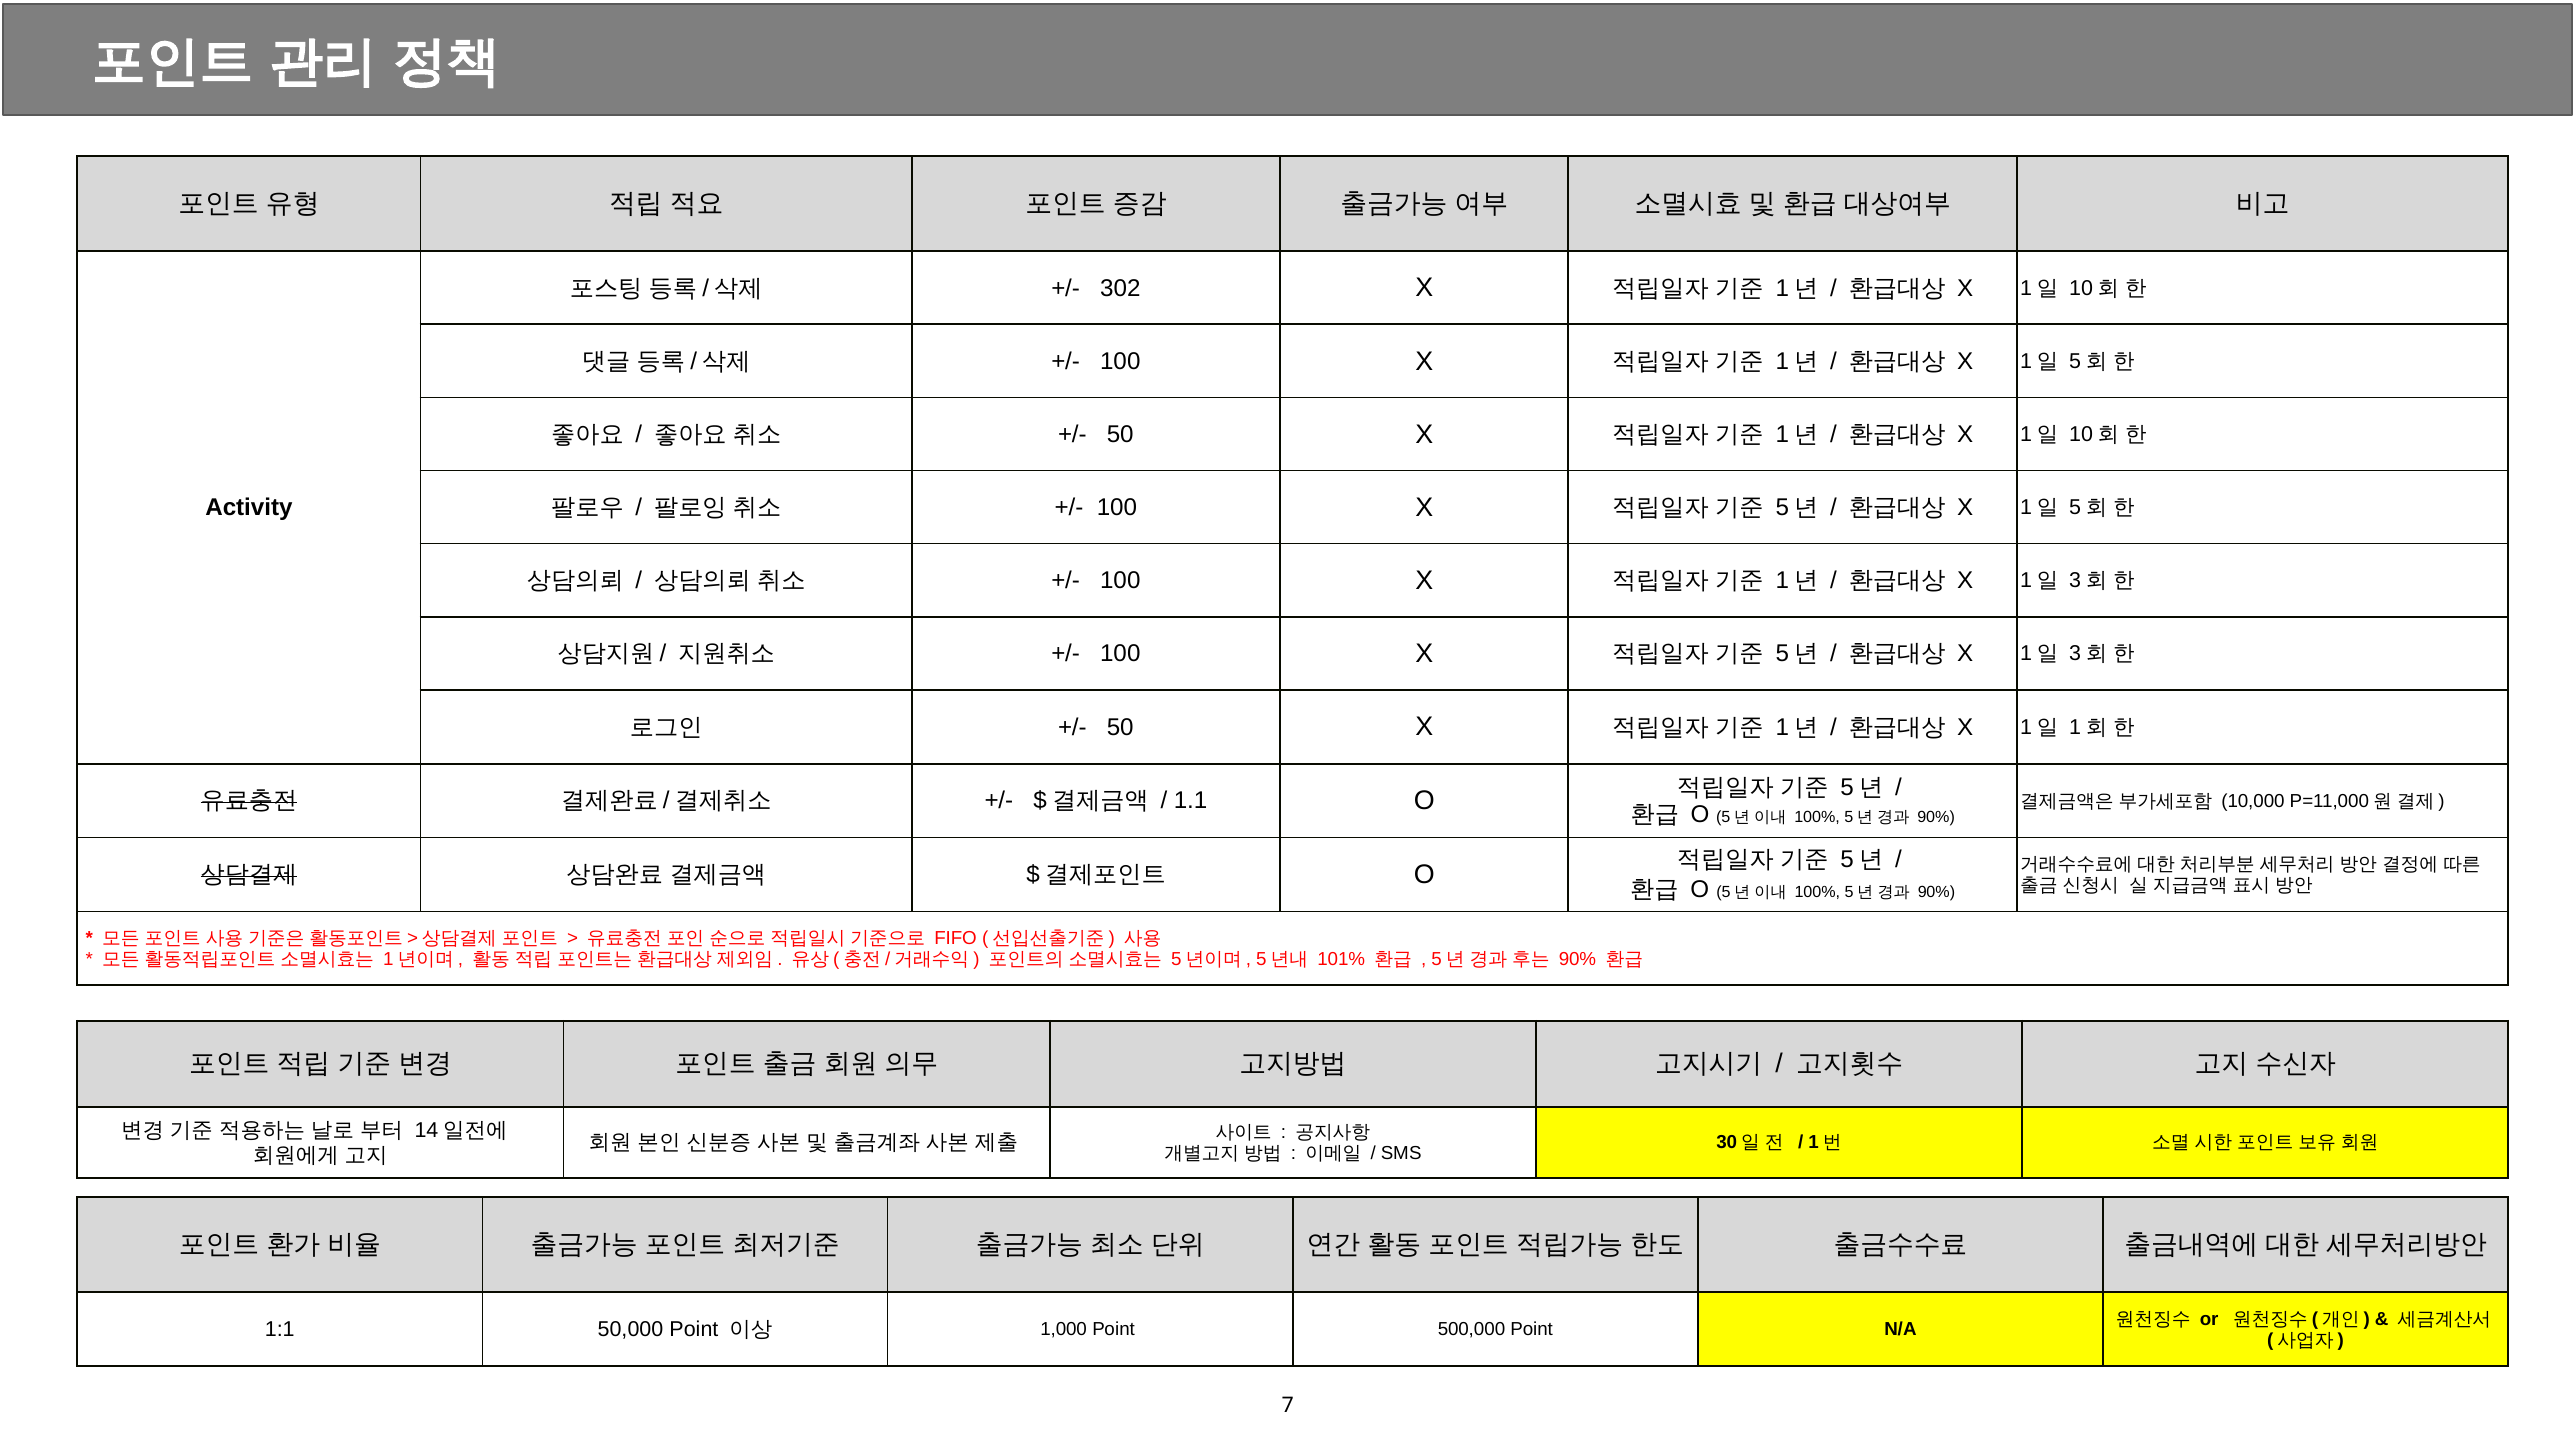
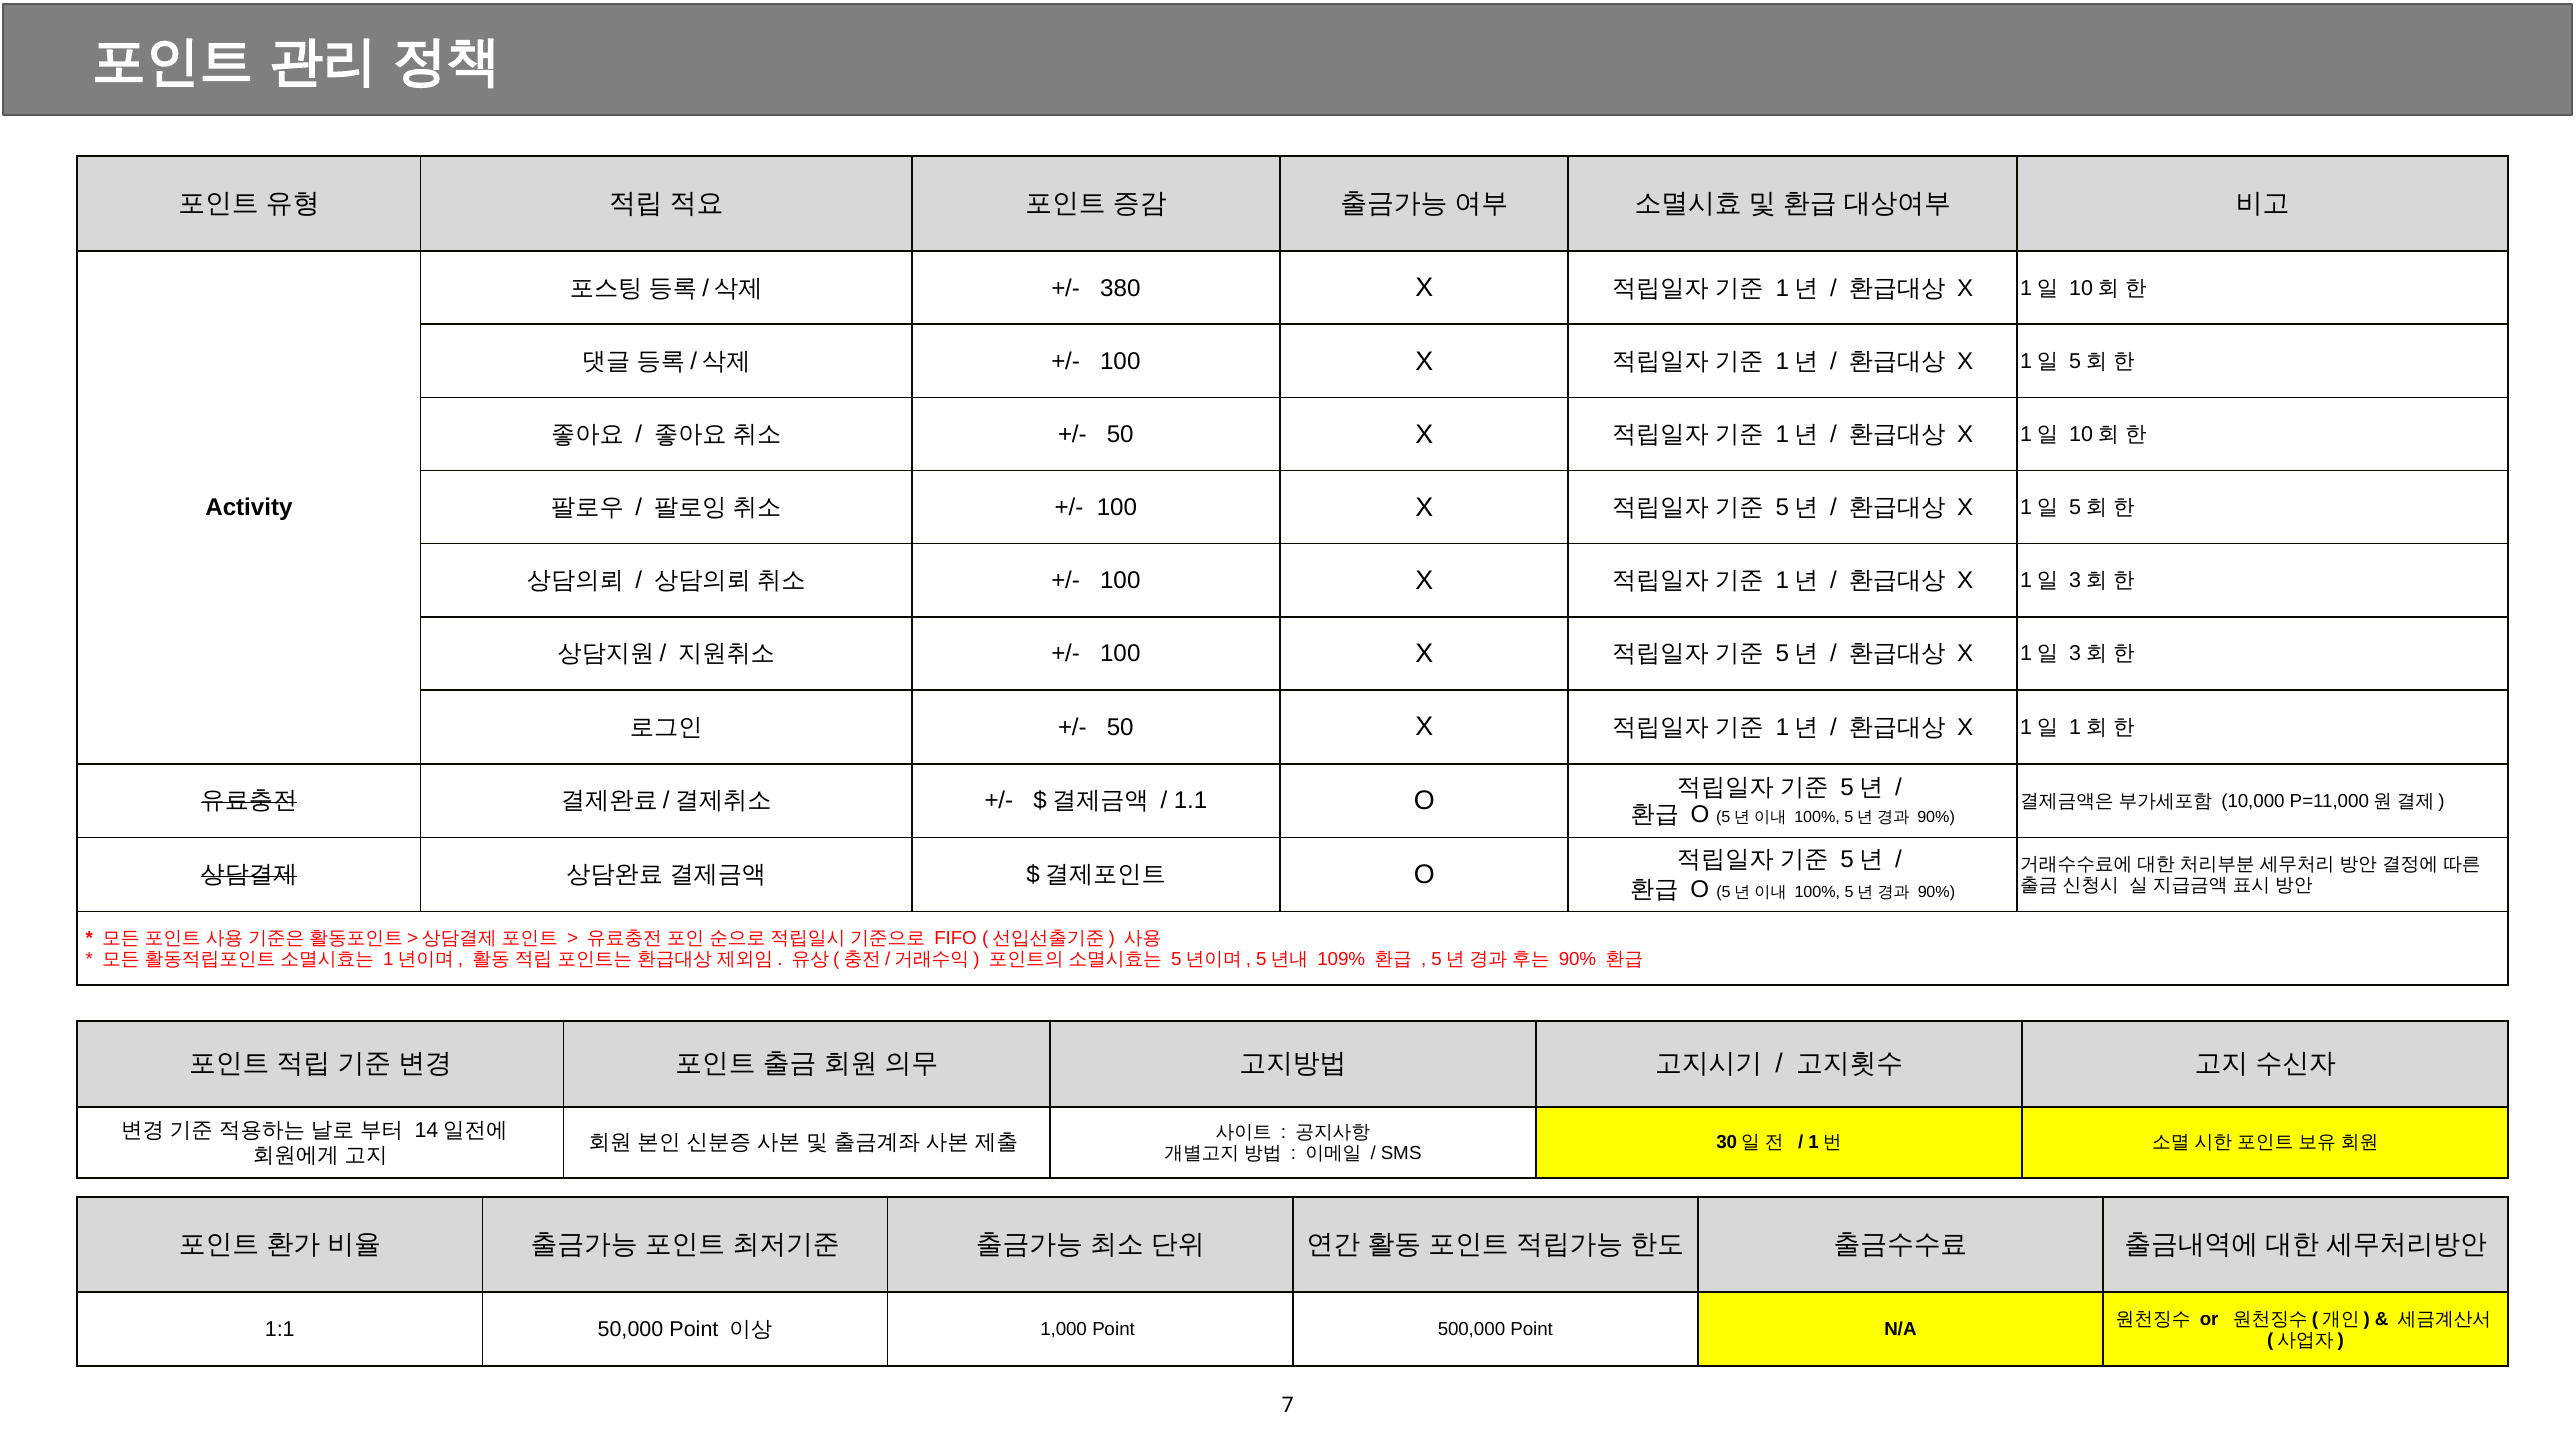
302: 302 -> 380 (1120, 288)
101%: 101% -> 109% (1341, 959)
